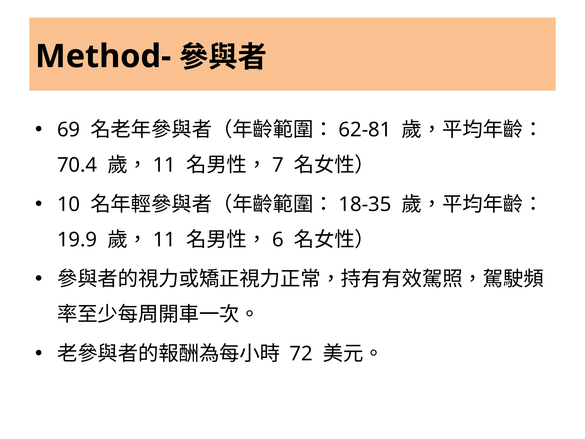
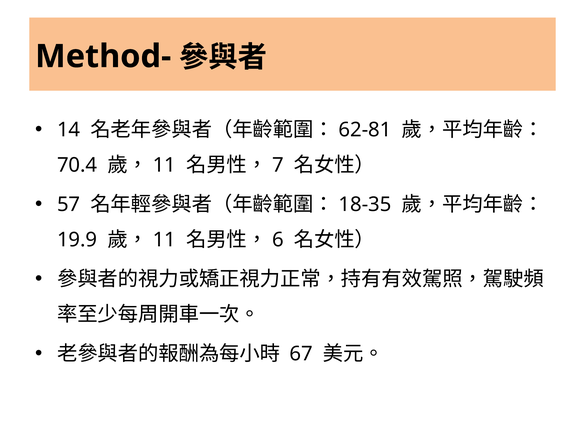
69: 69 -> 14 (69, 130)
10: 10 -> 57 (69, 204)
72: 72 -> 67 (301, 354)
